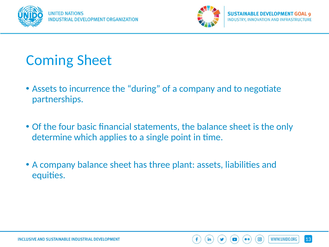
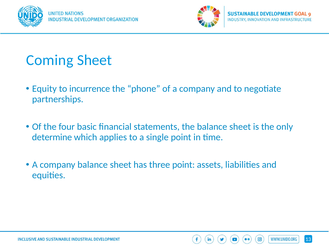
Assets: Assets -> Equity (44, 89)
during: during -> phone (144, 89)
three plant: plant -> point (184, 165)
